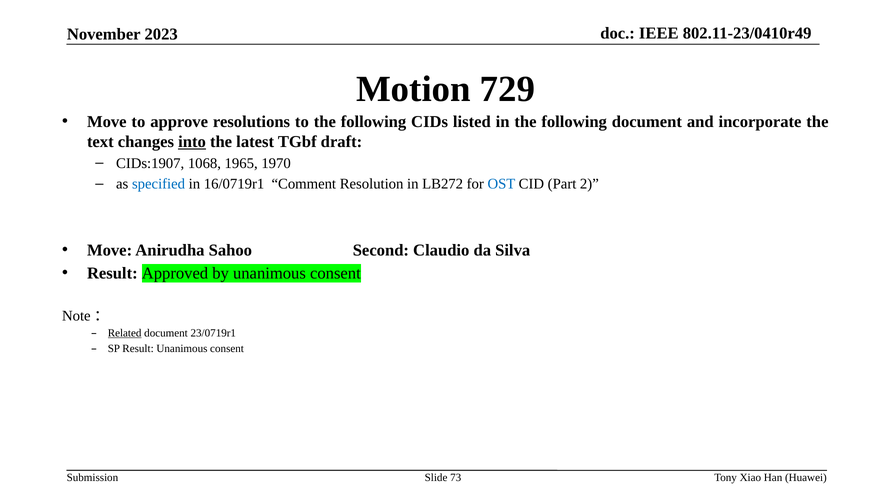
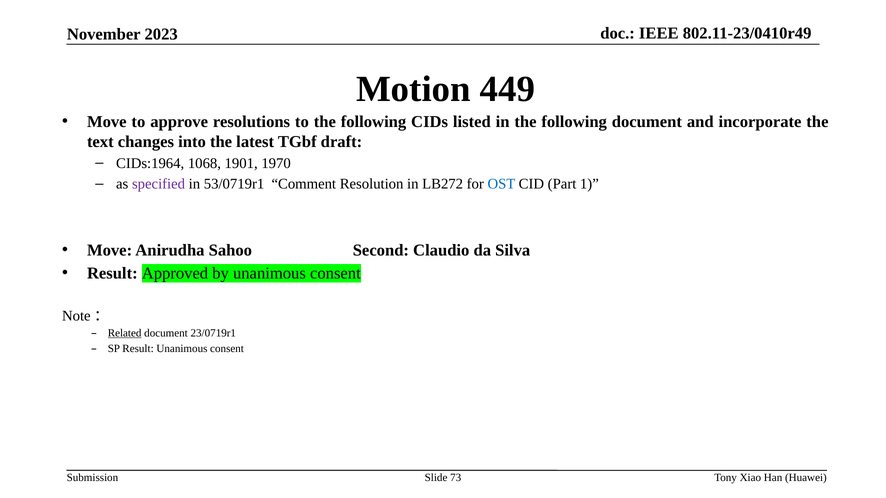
729: 729 -> 449 (508, 89)
into underline: present -> none (192, 142)
CIDs:1907: CIDs:1907 -> CIDs:1964 (150, 163)
1965: 1965 -> 1901 (241, 163)
specified colour: blue -> purple (159, 184)
16/0719r1: 16/0719r1 -> 53/0719r1 (234, 184)
2: 2 -> 1 (589, 184)
